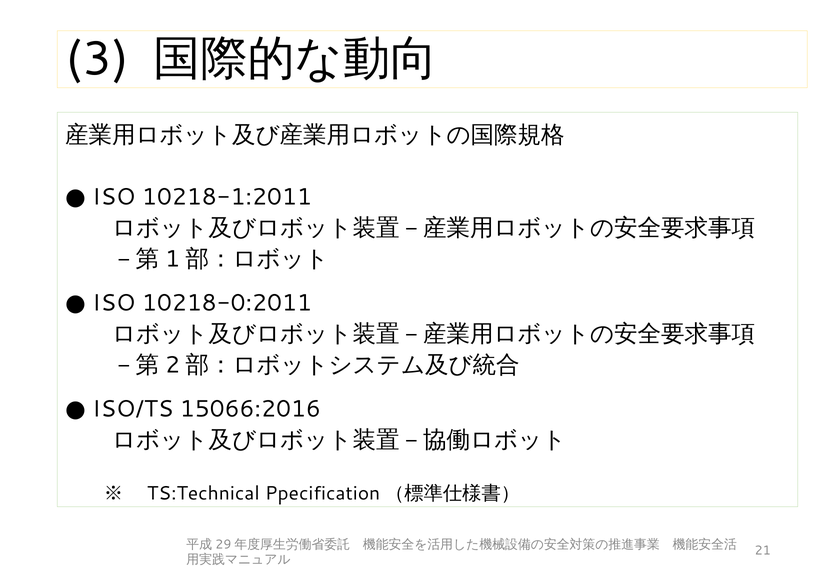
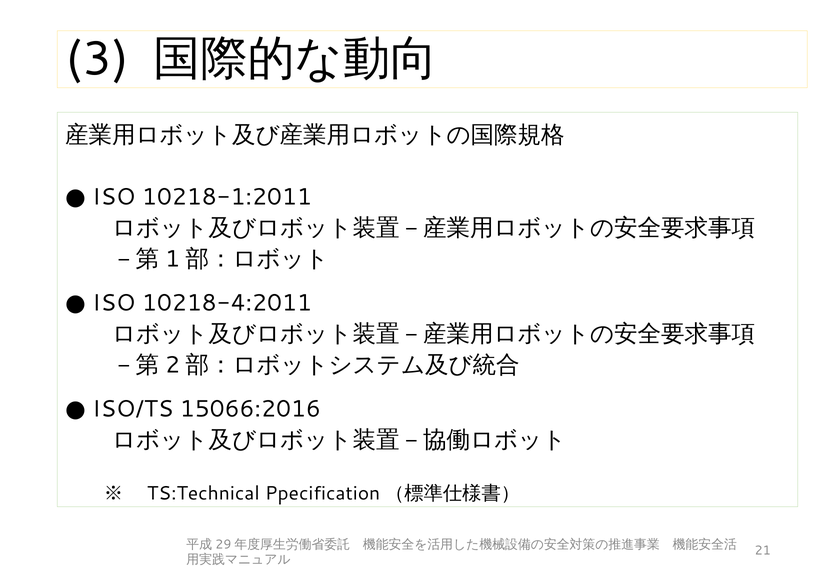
10218-0:2011: 10218-0:2011 -> 10218-4:2011 (227, 303)
